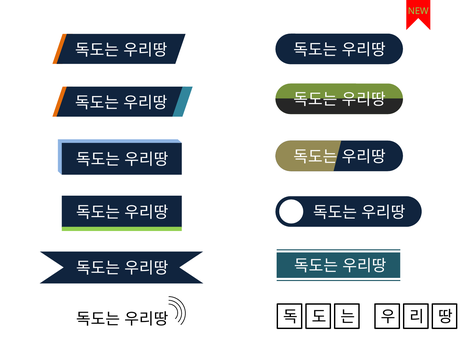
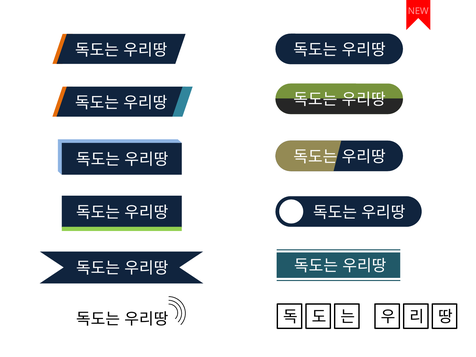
NEW colour: light green -> pink (418, 11)
